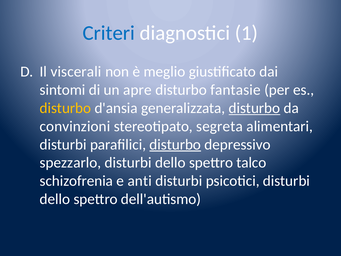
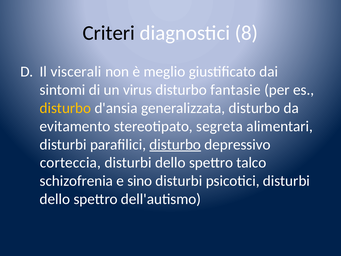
Criteri colour: blue -> black (109, 33)
1: 1 -> 8 (246, 33)
apre: apre -> virus (138, 90)
disturbo underline: present -> none (254, 108)
convinzioni: convinzioni -> evitamento (75, 126)
spezzarlo: spezzarlo -> corteccia (70, 163)
anti: anti -> sino (140, 181)
